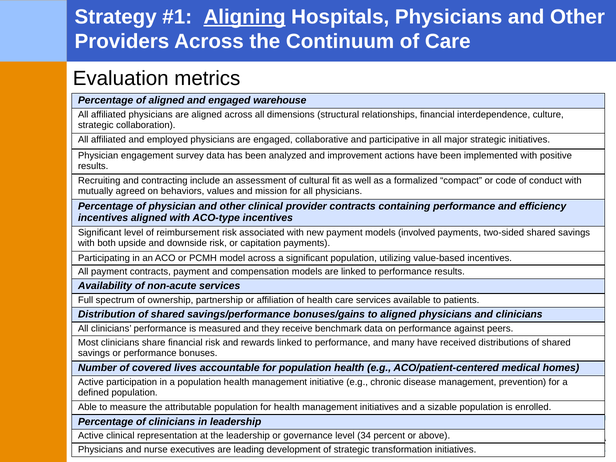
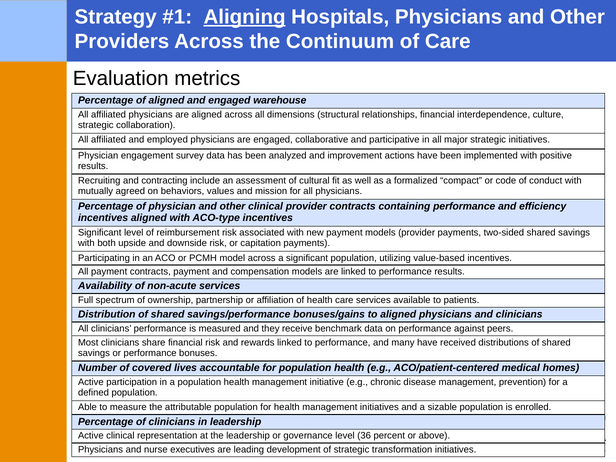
models involved: involved -> provider (417, 233)
34: 34 -> 36 (364, 436)
